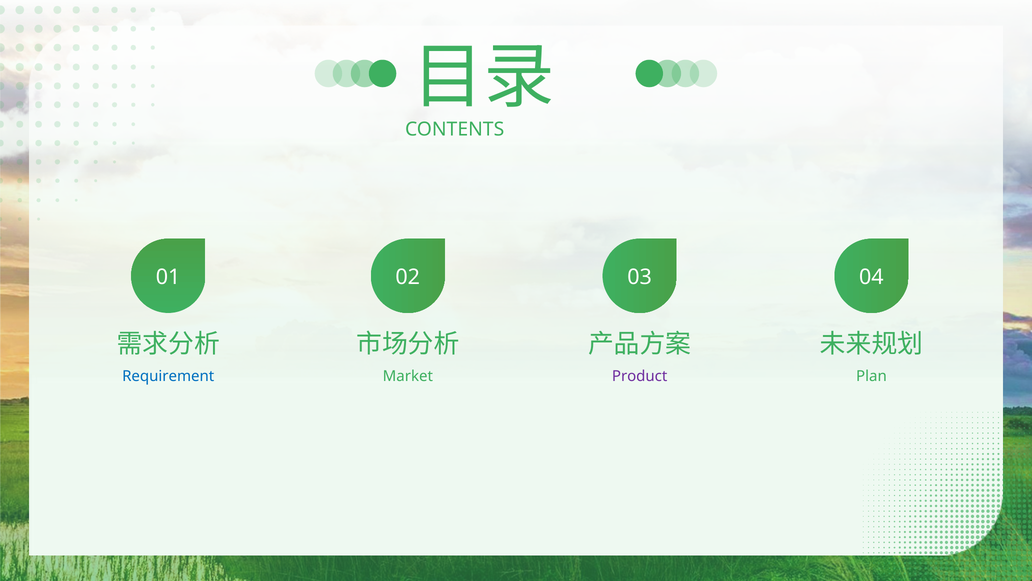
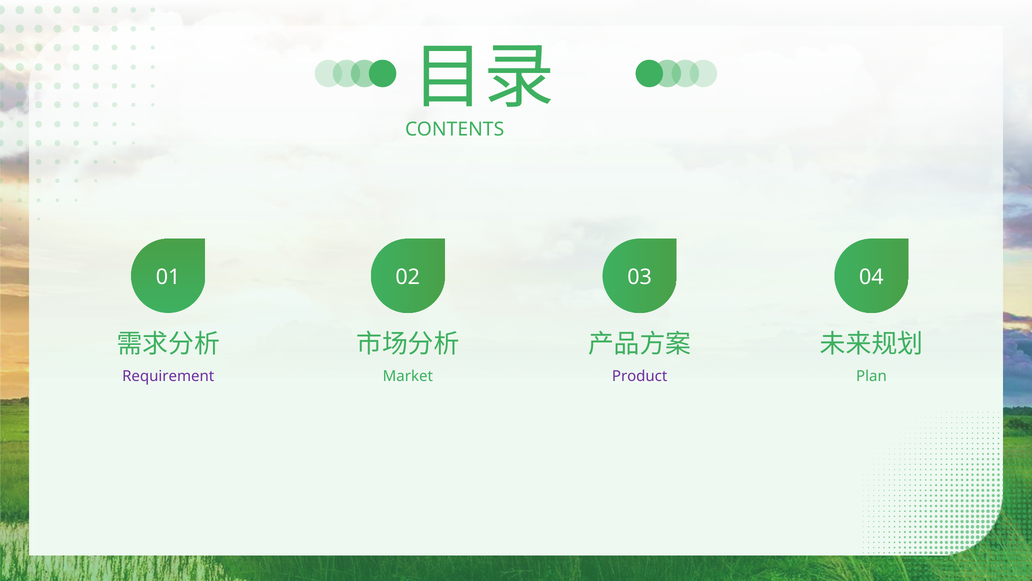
Requirement colour: blue -> purple (168, 376)
